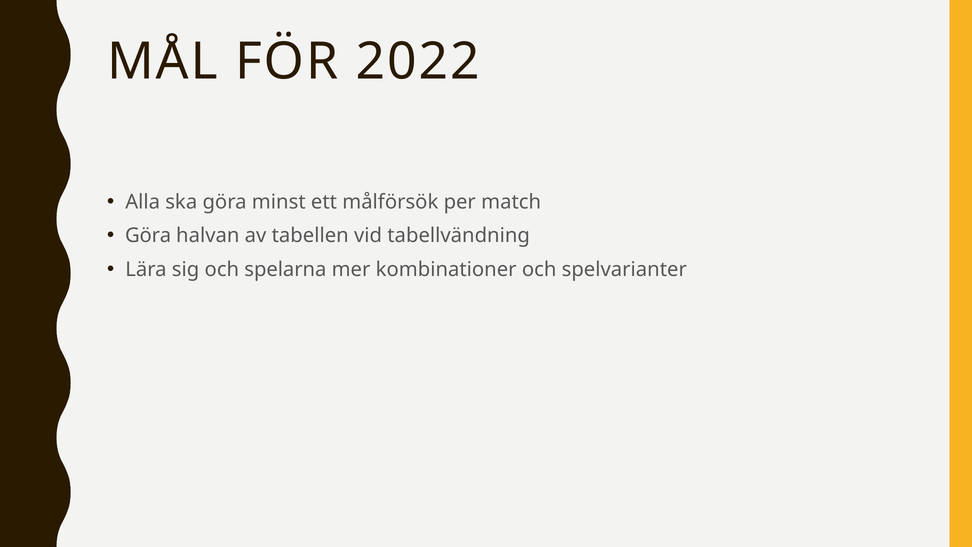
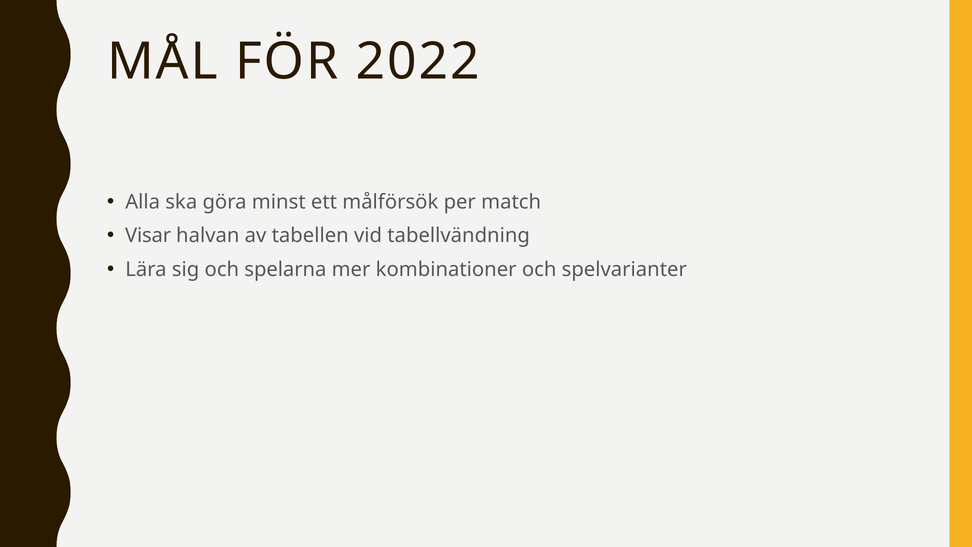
Göra: Göra -> Visar (148, 236)
